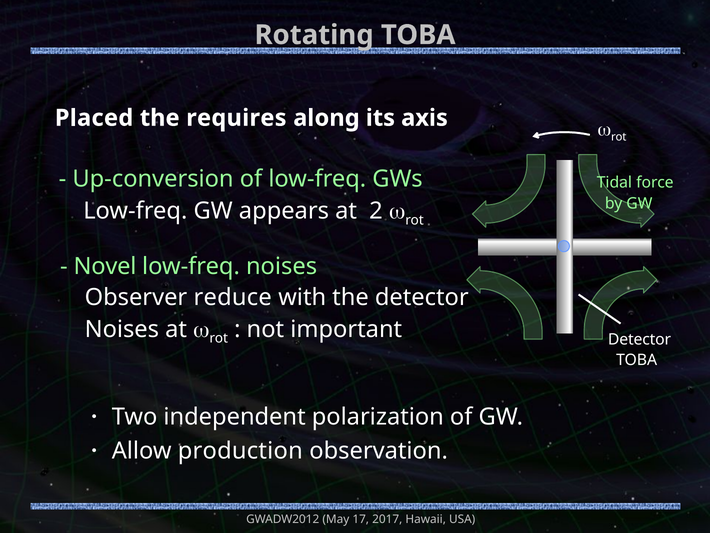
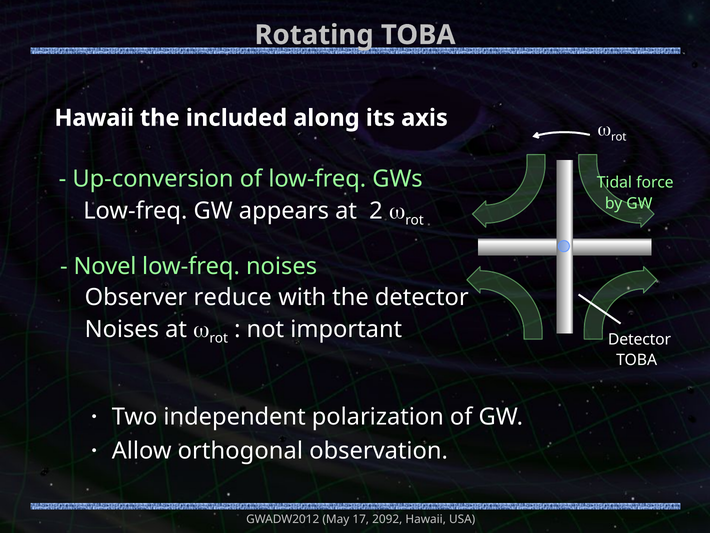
Placed: Placed -> Hawaii (94, 118)
requires: requires -> included (236, 118)
production: production -> orthogonal (240, 451)
2017: 2017 -> 2092 (387, 519)
